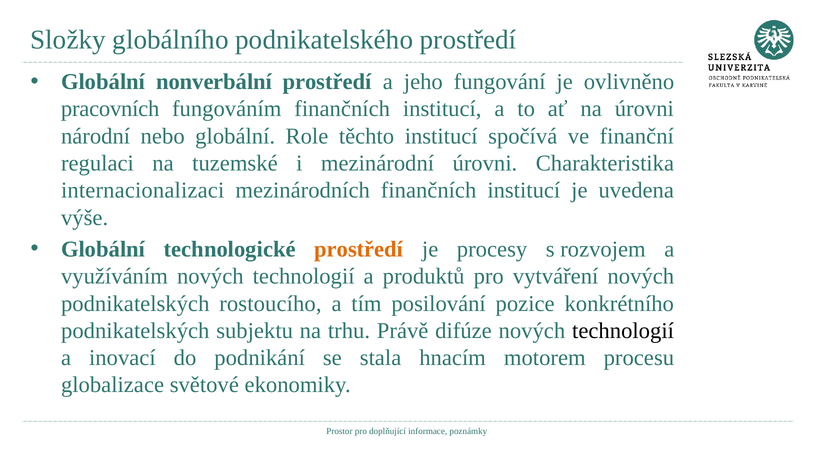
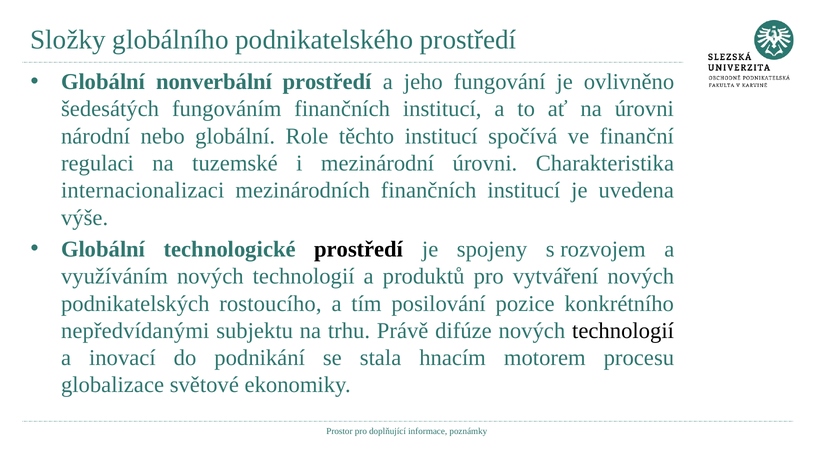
pracovních: pracovních -> šedesátých (110, 109)
prostředí colour: orange -> black (359, 249)
procesy: procesy -> spojeny (492, 249)
podnikatelských: podnikatelských -> nepředvídanými (135, 331)
